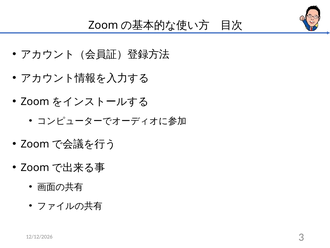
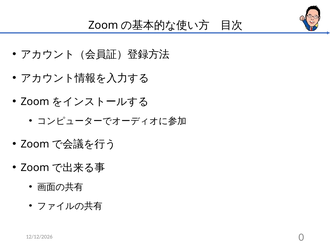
3: 3 -> 0 (301, 237)
